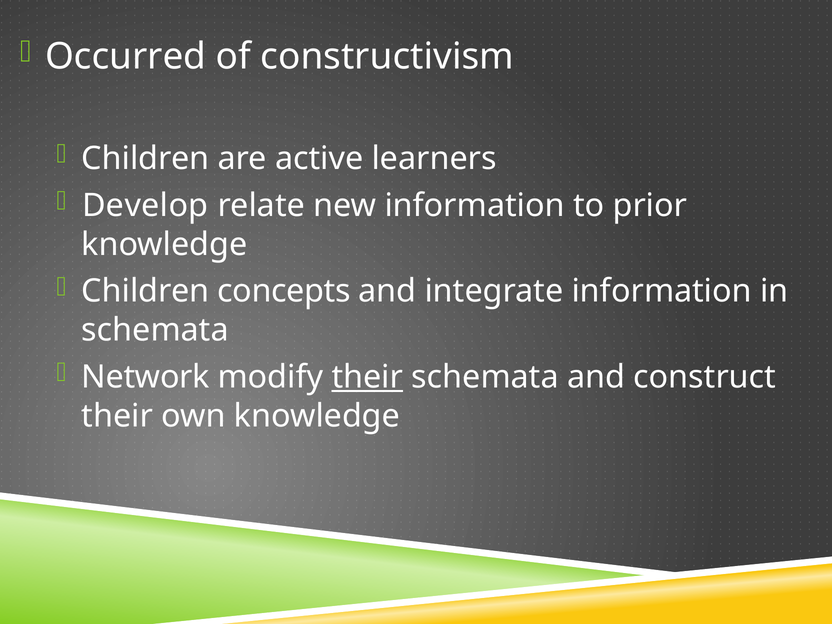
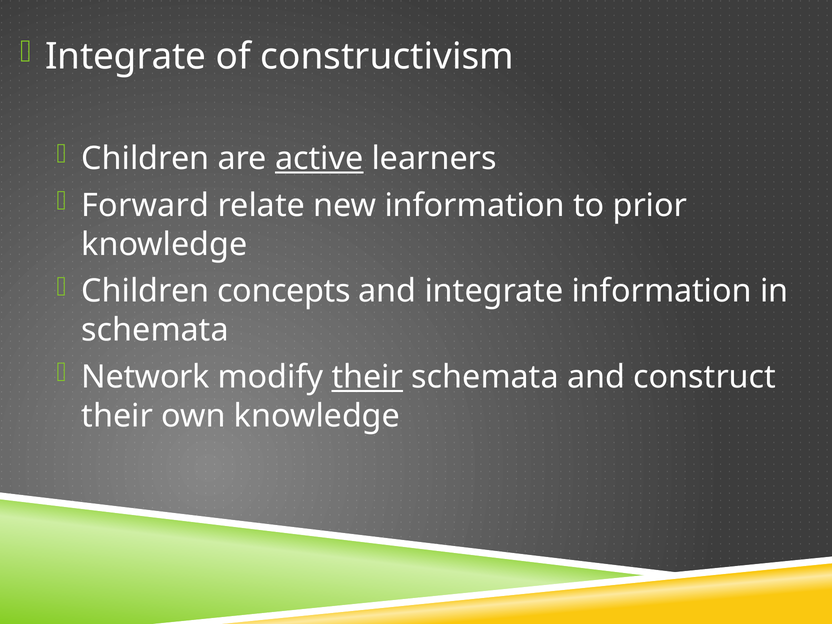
Occurred: Occurred -> Integrate (126, 57)
active underline: none -> present (319, 159)
Develop: Develop -> Forward (145, 205)
